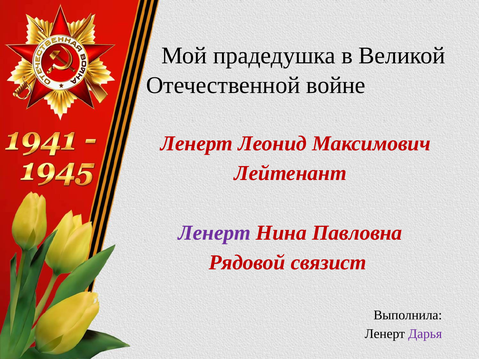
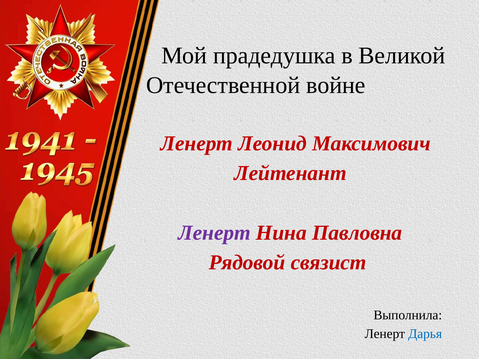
Дарья colour: purple -> blue (425, 334)
